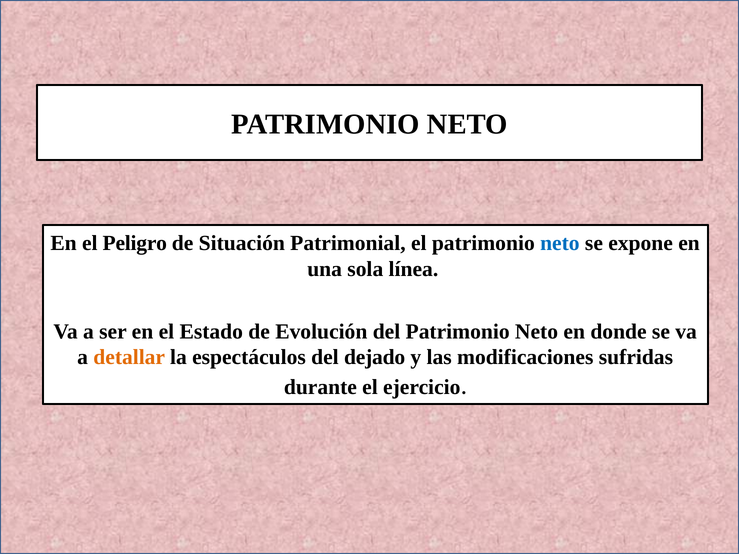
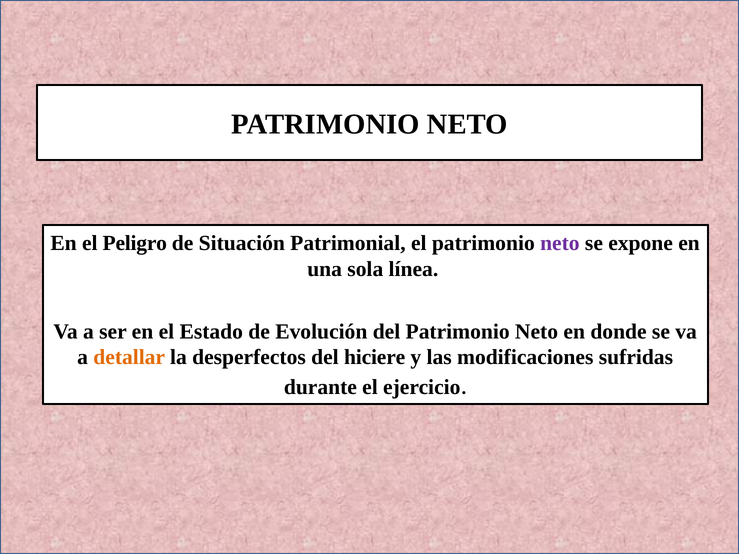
neto colour: blue -> purple (560, 243)
espectáculos: espectáculos -> desperfectos (249, 357)
dejado: dejado -> hiciere (375, 357)
